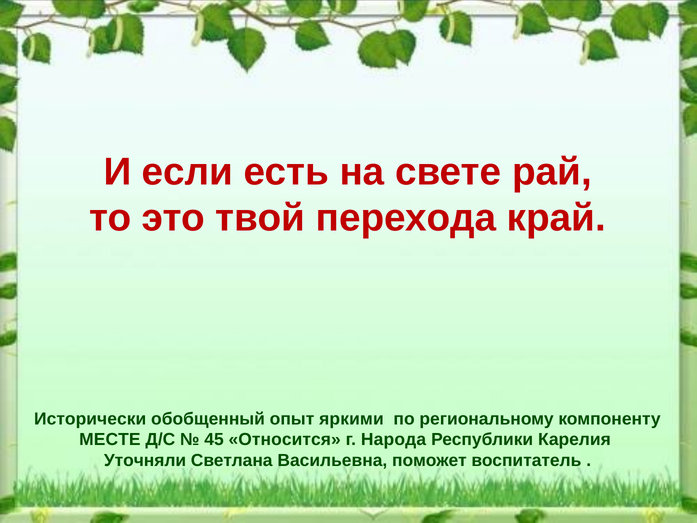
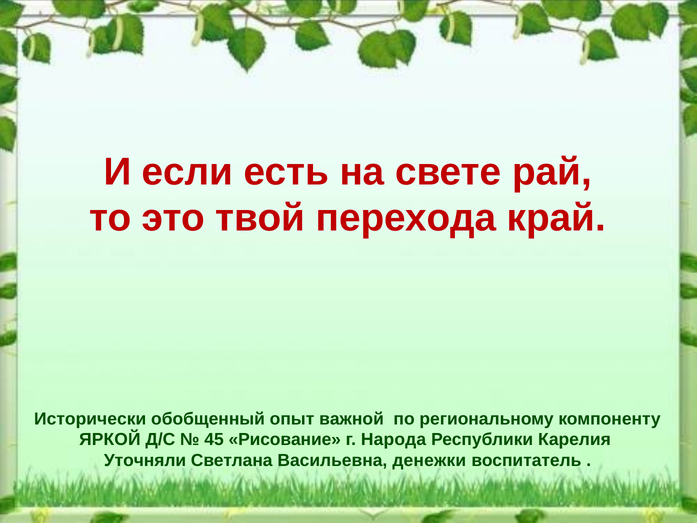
яркими: яркими -> важной (352, 419)
МЕСТЕ: МЕСТЕ -> ЯРКОЙ (110, 440)
Относится: Относится -> Рисование (285, 440)
поможет: поможет -> денежки (429, 460)
